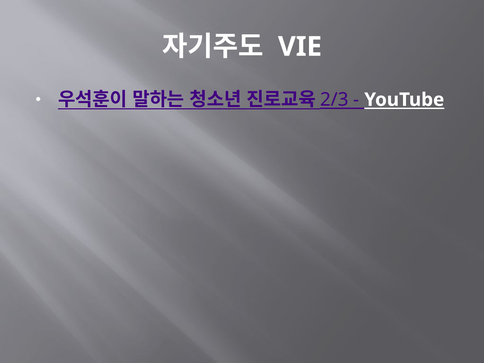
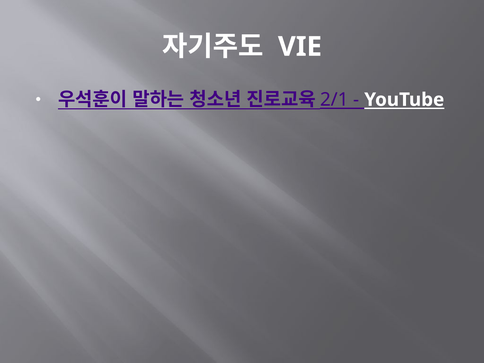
2/3: 2/3 -> 2/1 (334, 100)
